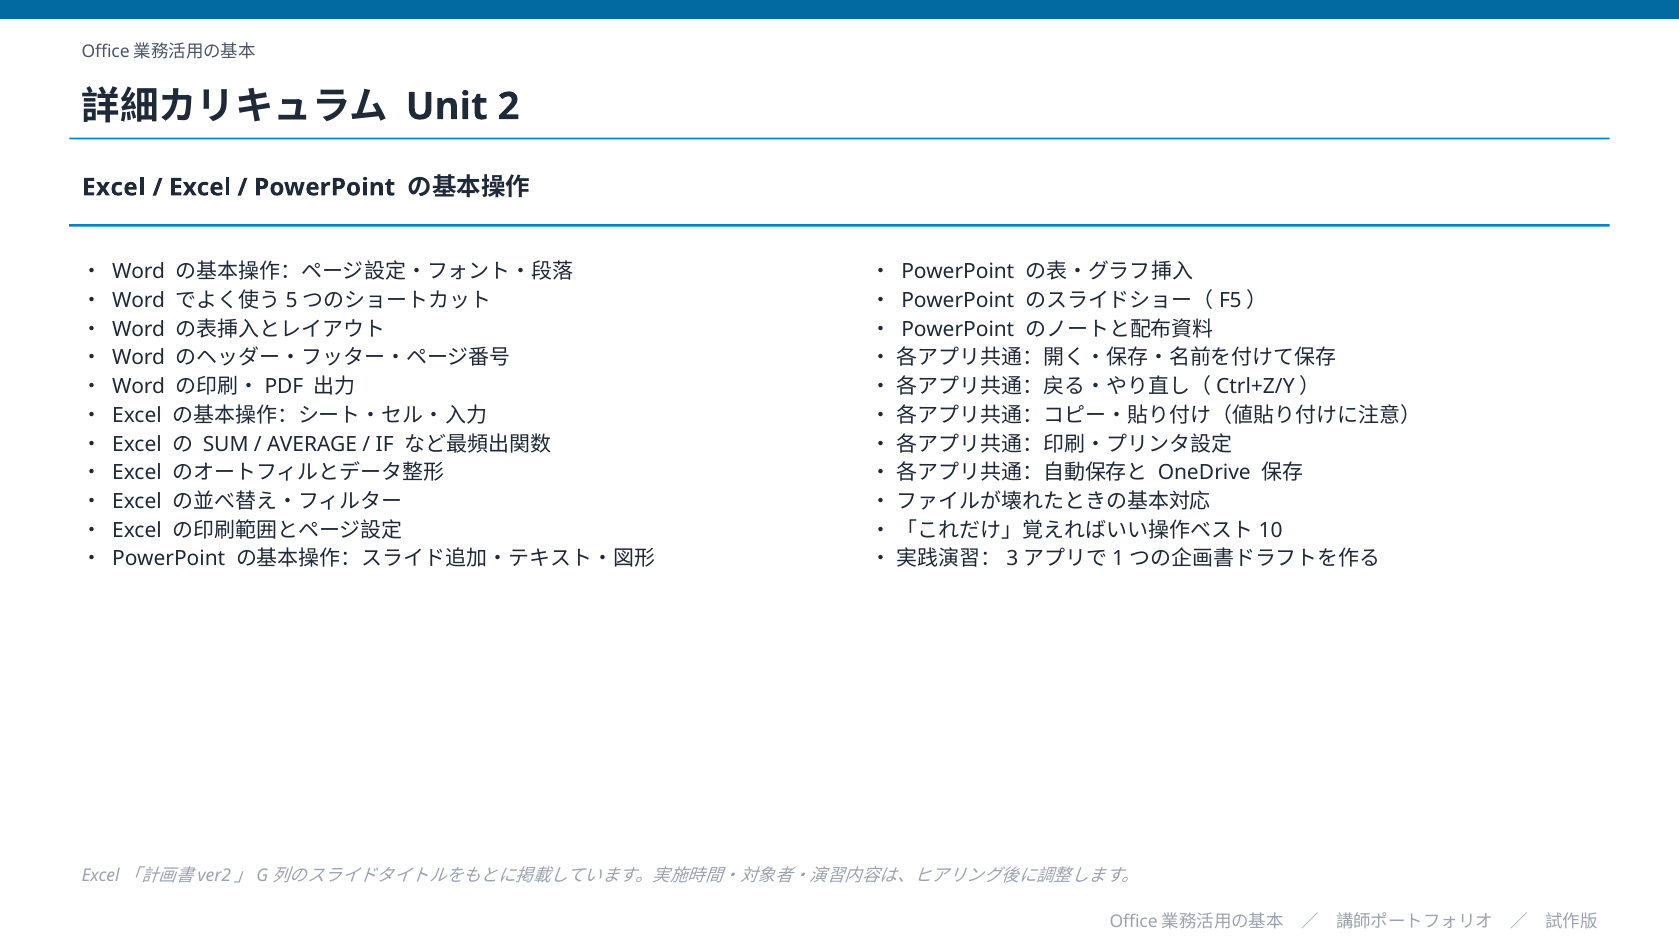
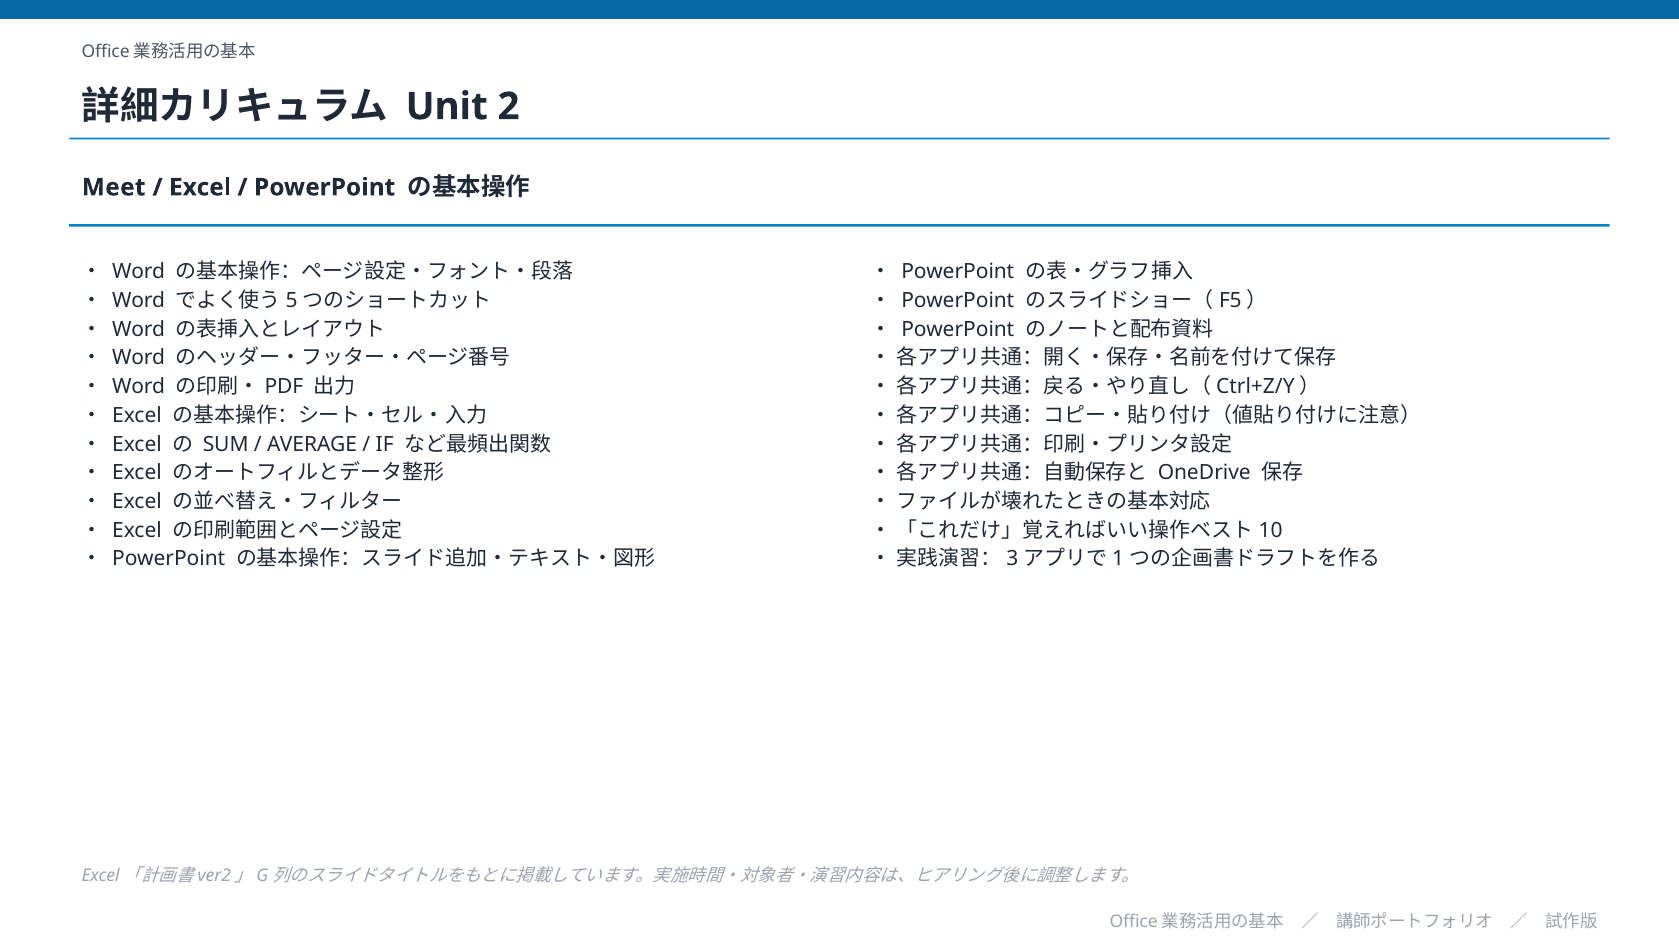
Excel: Excel -> Meet (114, 187)
